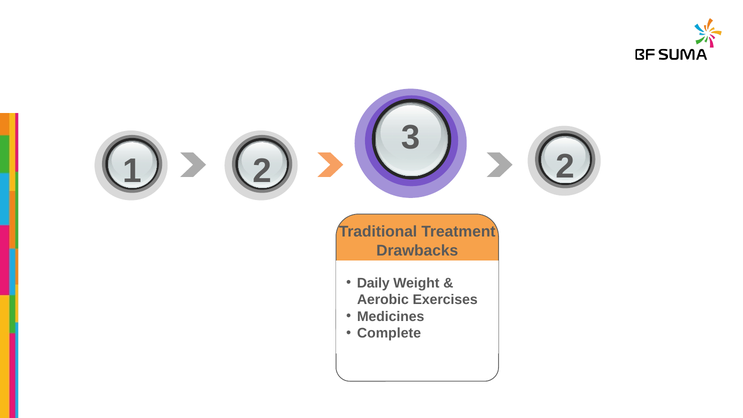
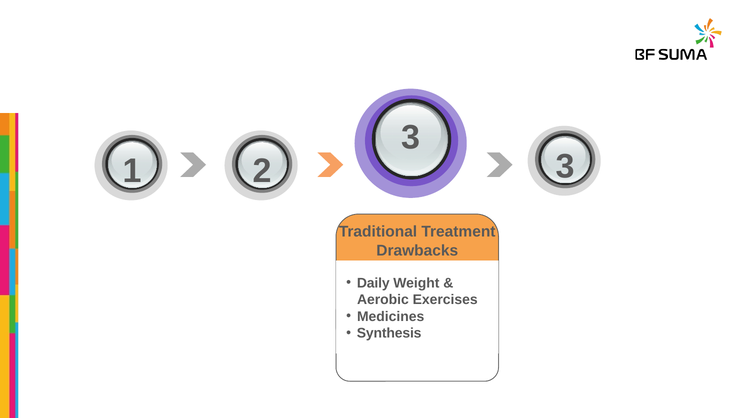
2 2: 2 -> 3 (565, 166)
Complete: Complete -> Synthesis (389, 333)
